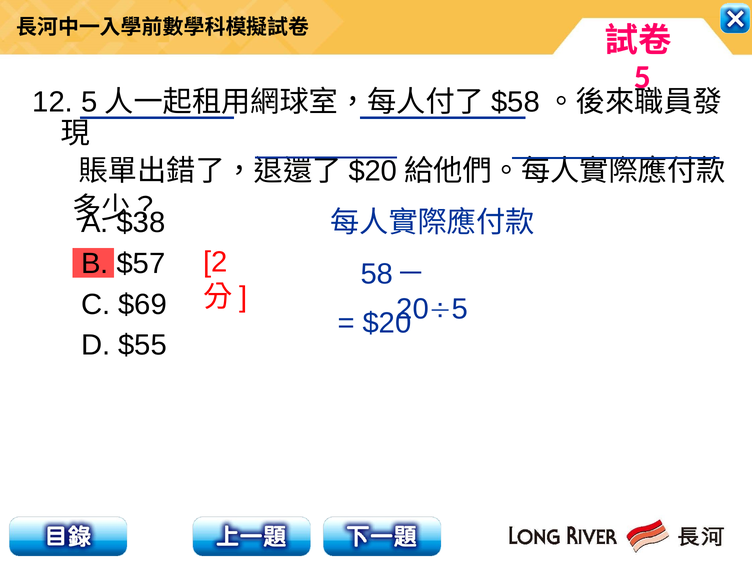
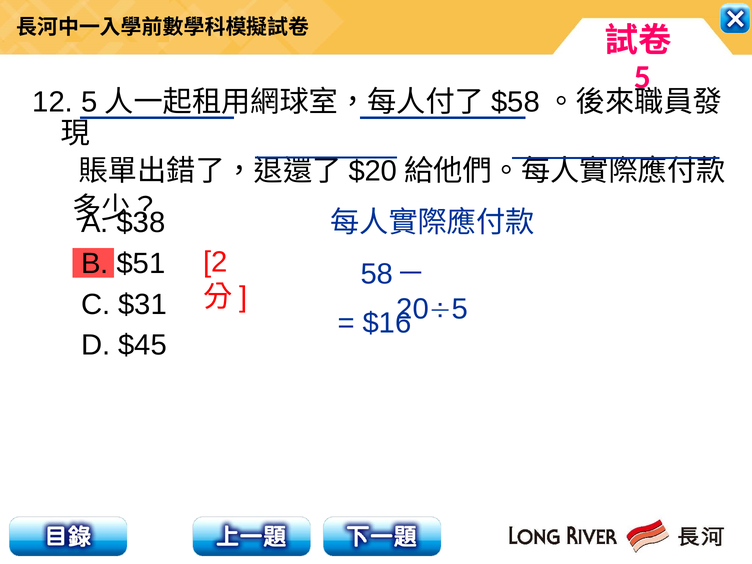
$57: $57 -> $51 (141, 263)
$69: $69 -> $31 (143, 304)
$20: $20 -> $16 (387, 323)
$55: $55 -> $45 (143, 345)
